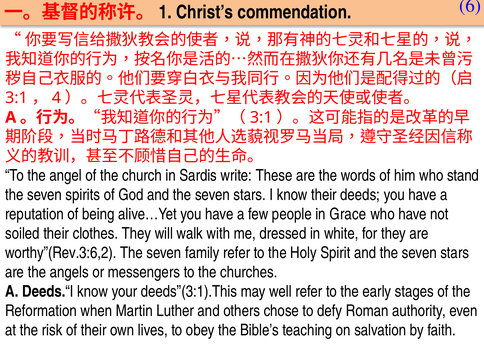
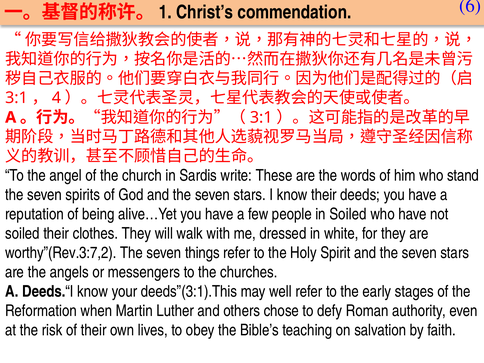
in Grace: Grace -> Soiled (348, 214)
worthy”(Rev.3:6,2: worthy”(Rev.3:6,2 -> worthy”(Rev.3:7,2 (61, 253)
family: family -> things (202, 253)
